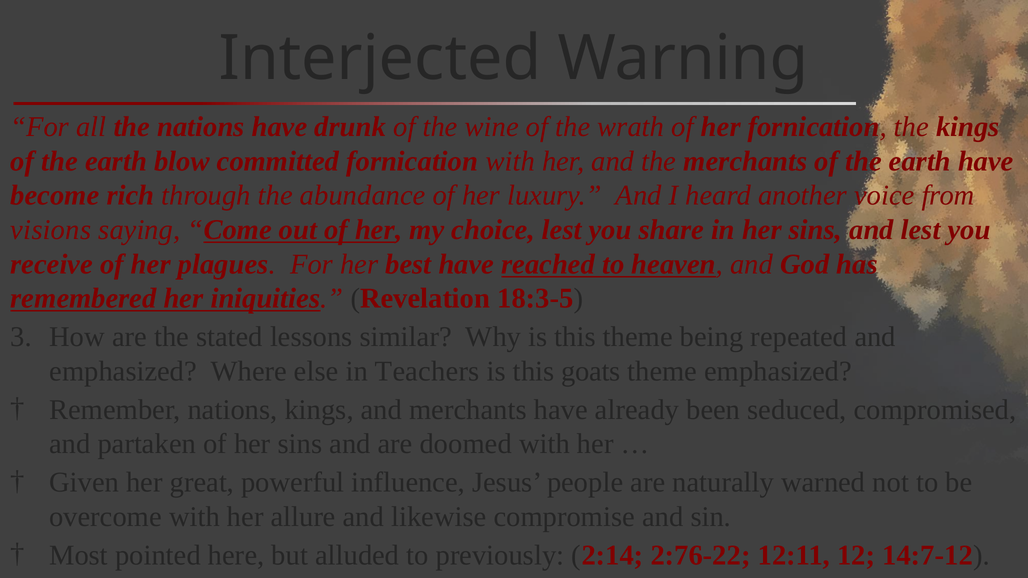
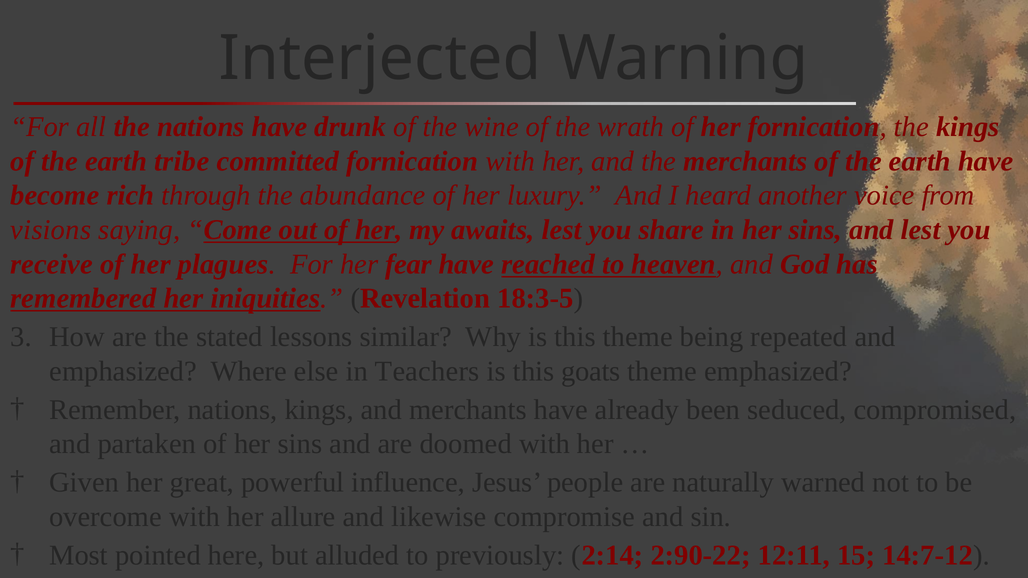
blow: blow -> tribe (182, 161)
choice: choice -> awaits (493, 230)
best: best -> fear (409, 264)
2:76-22: 2:76-22 -> 2:90-22 (701, 556)
12: 12 -> 15 (856, 556)
